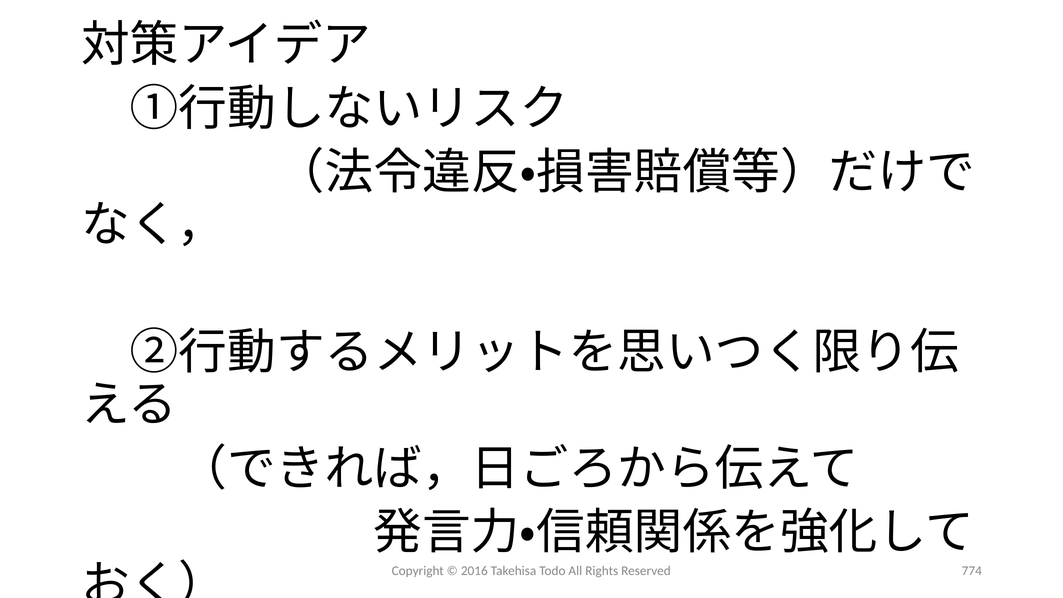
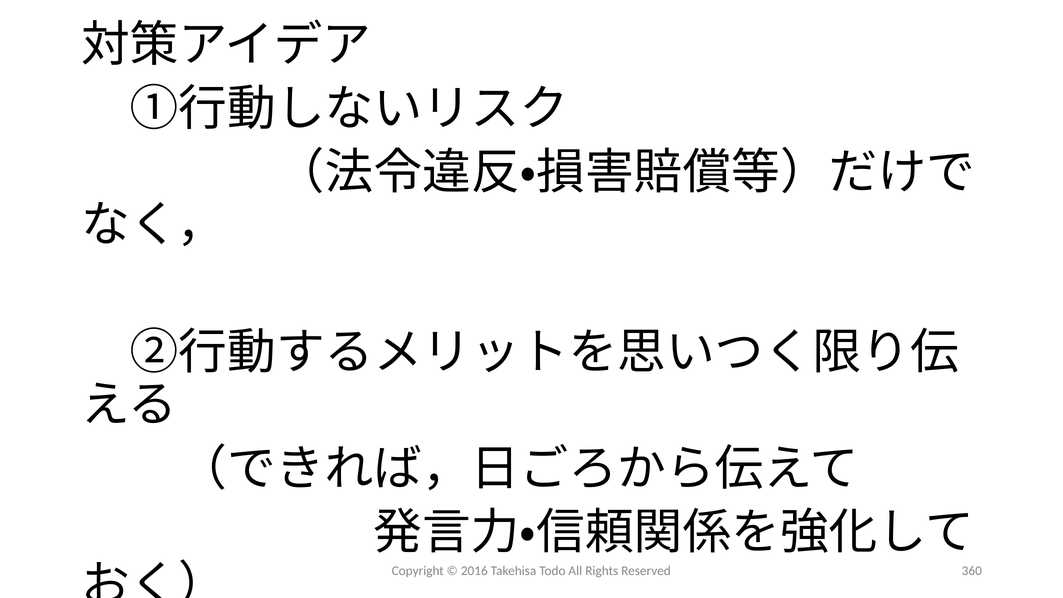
774: 774 -> 360 (972, 571)
